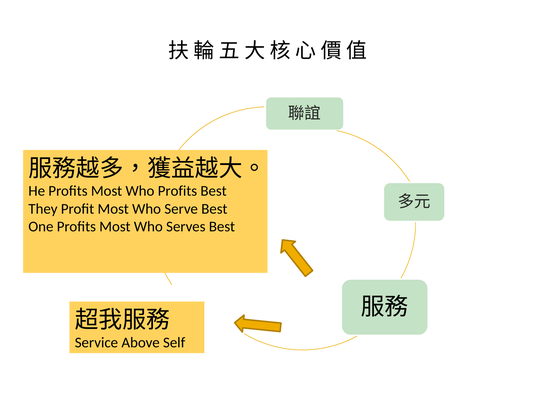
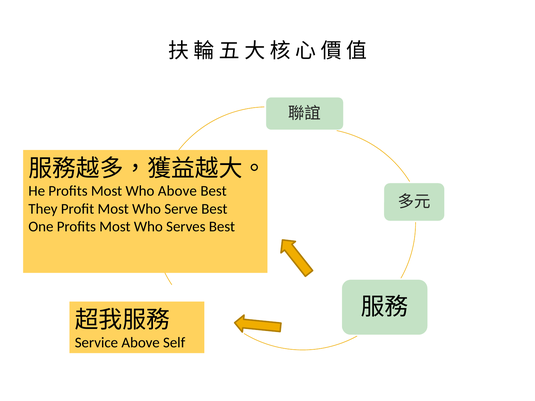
Who Profits: Profits -> Above (177, 191)
